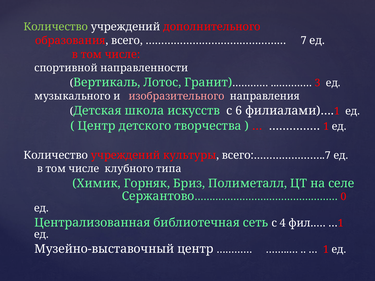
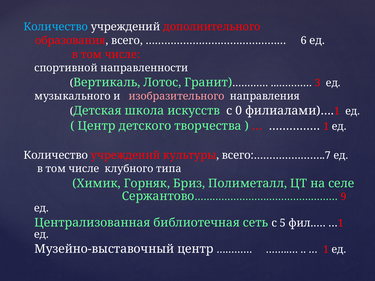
Количество colour: light green -> light blue (56, 27)
7: 7 -> 6 (304, 41)
6: 6 -> 0 (239, 111)
0: 0 -> 9 (343, 197)
4: 4 -> 5 (283, 223)
